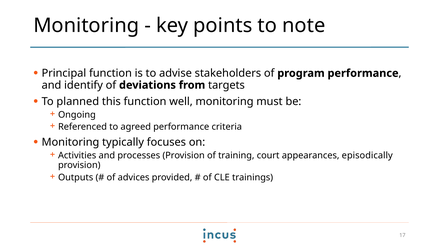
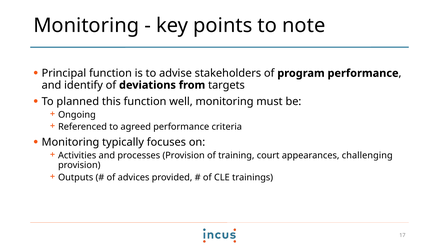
episodically: episodically -> challenging (367, 155)
